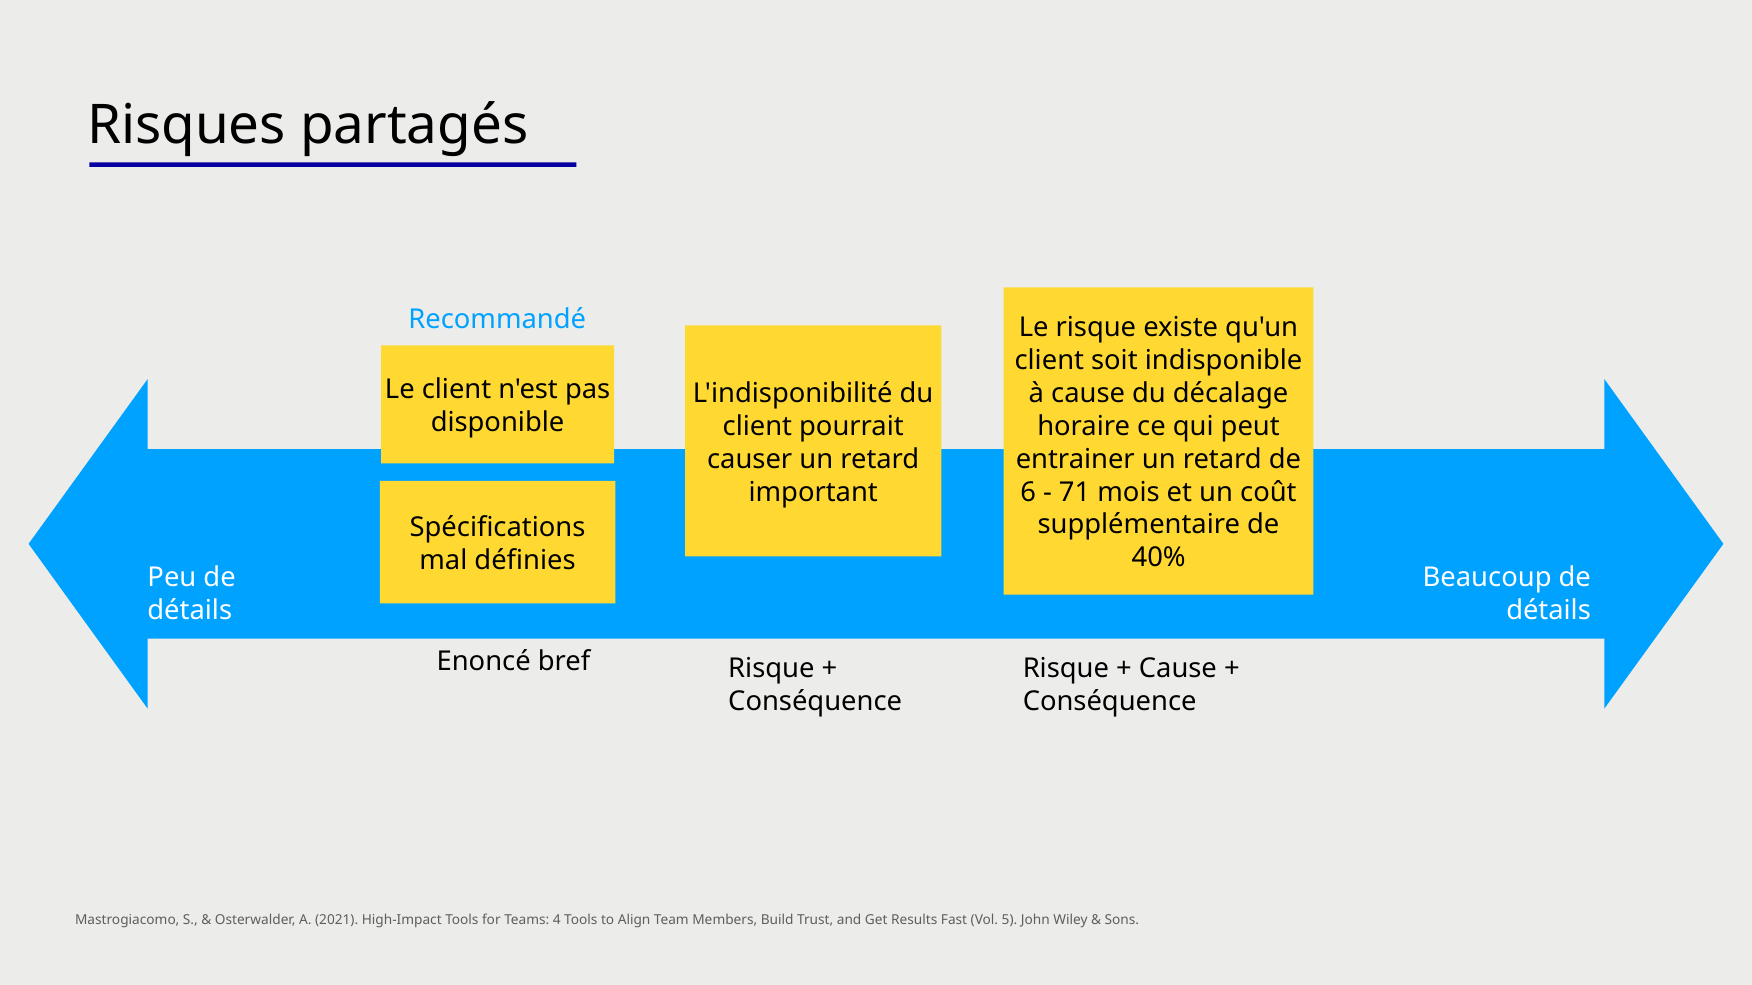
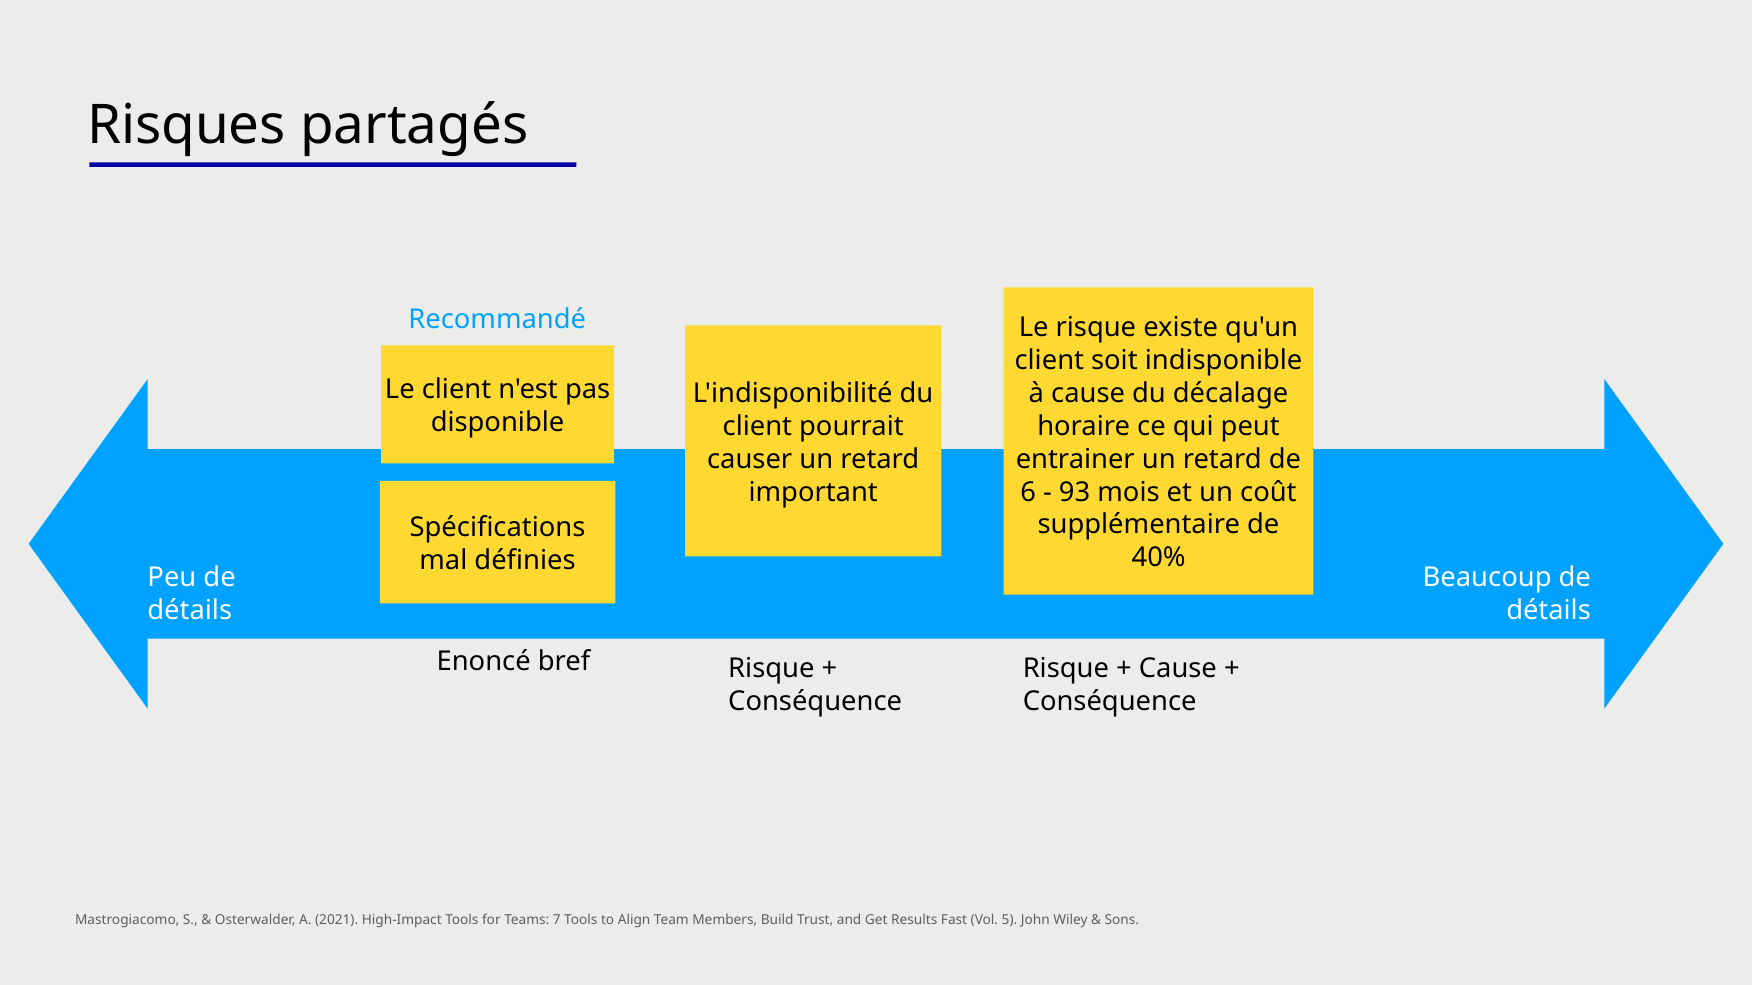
71: 71 -> 93 (1075, 492)
4: 4 -> 7 (557, 921)
